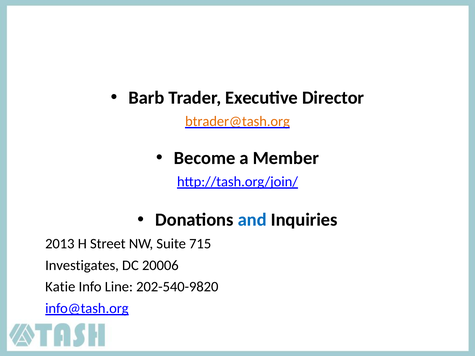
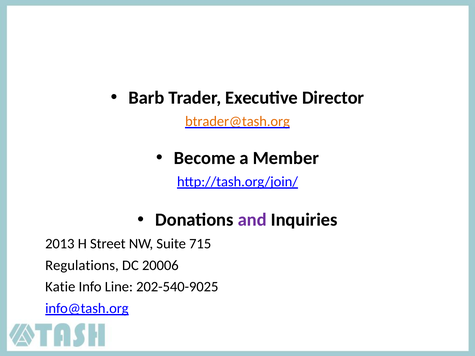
and colour: blue -> purple (252, 220)
Investigates: Investigates -> Regulations (82, 265)
202-540-9820: 202-540-9820 -> 202-540-9025 (177, 287)
